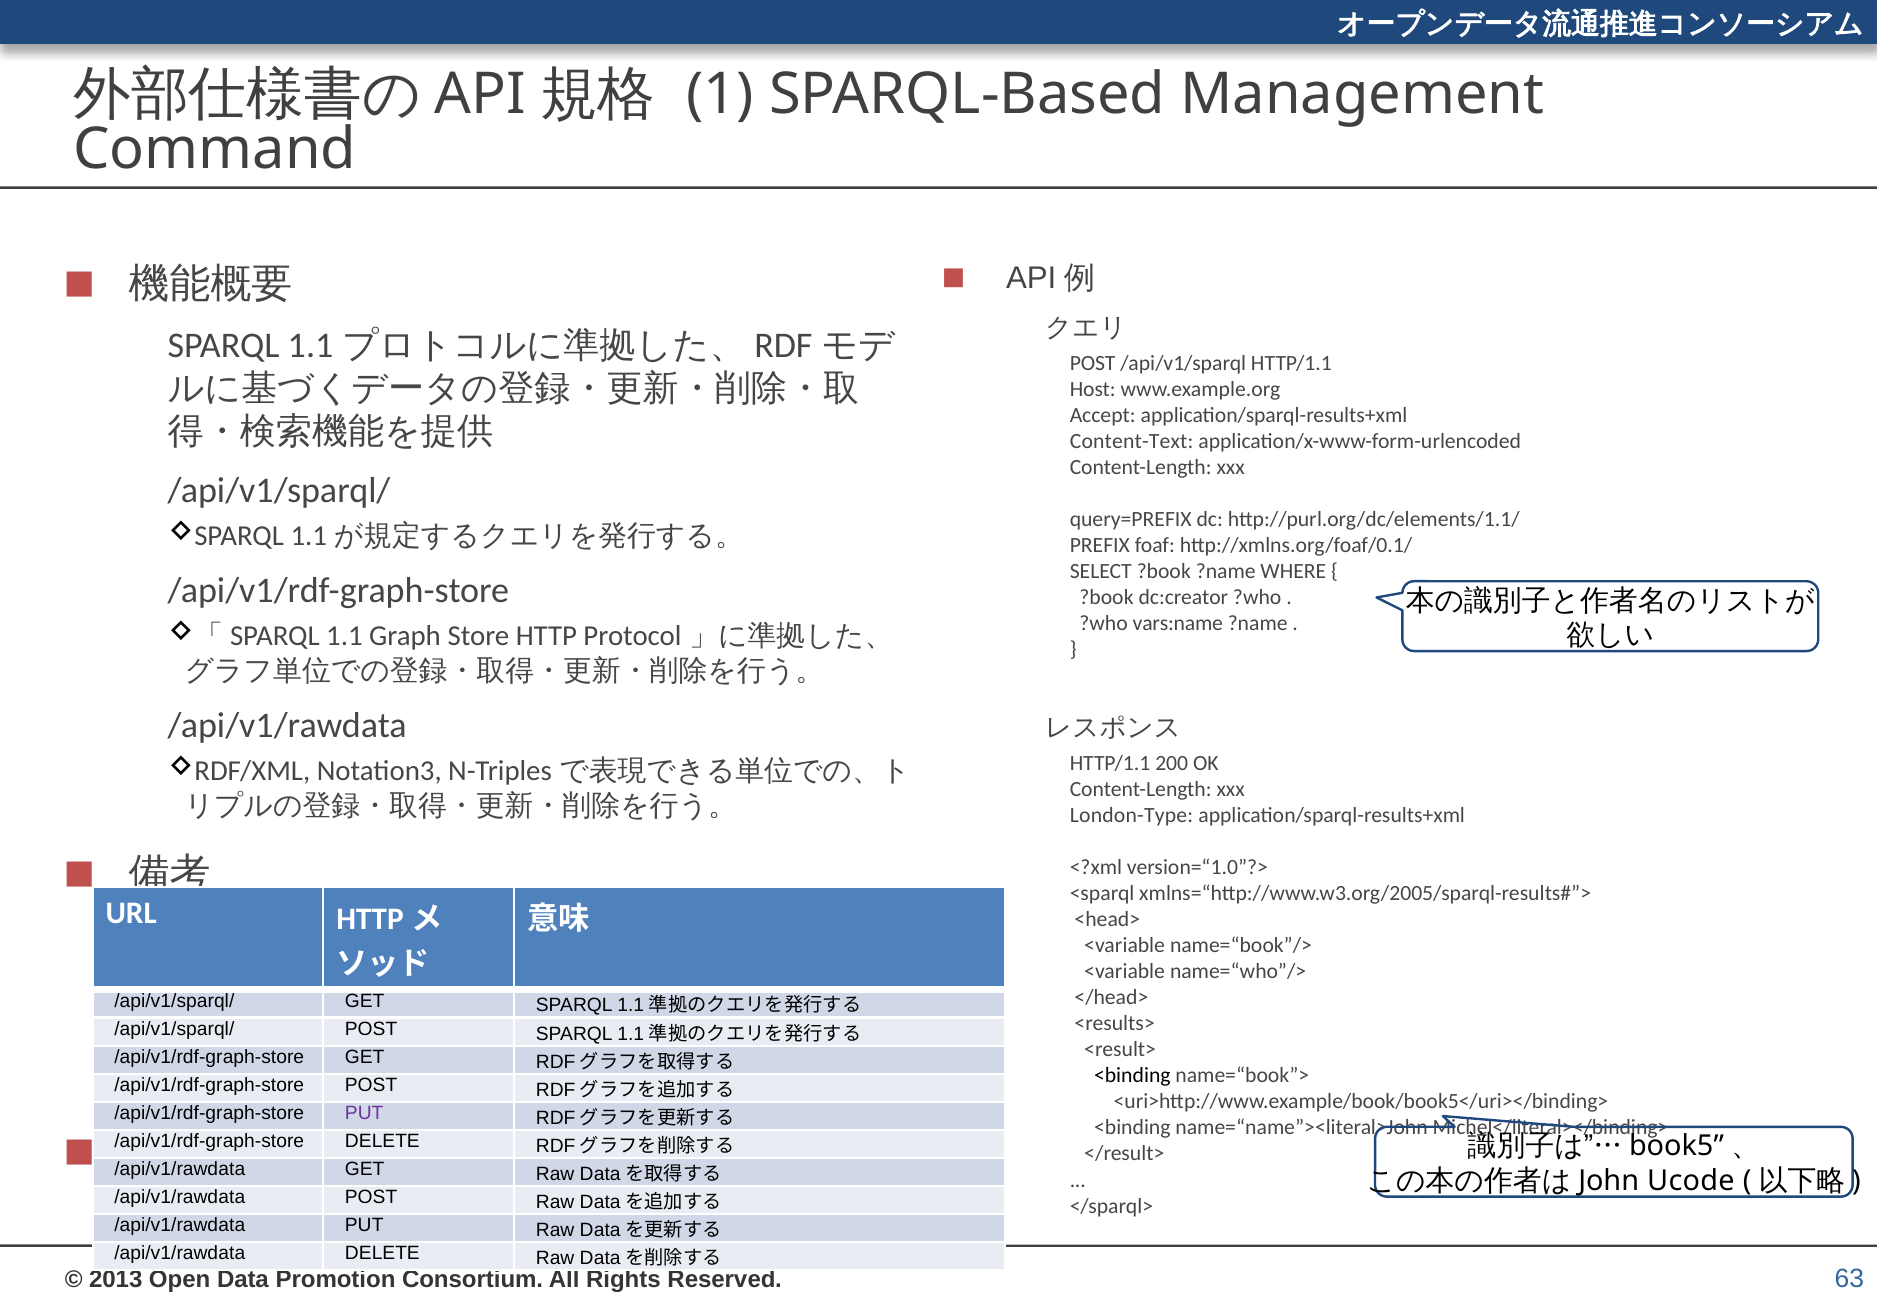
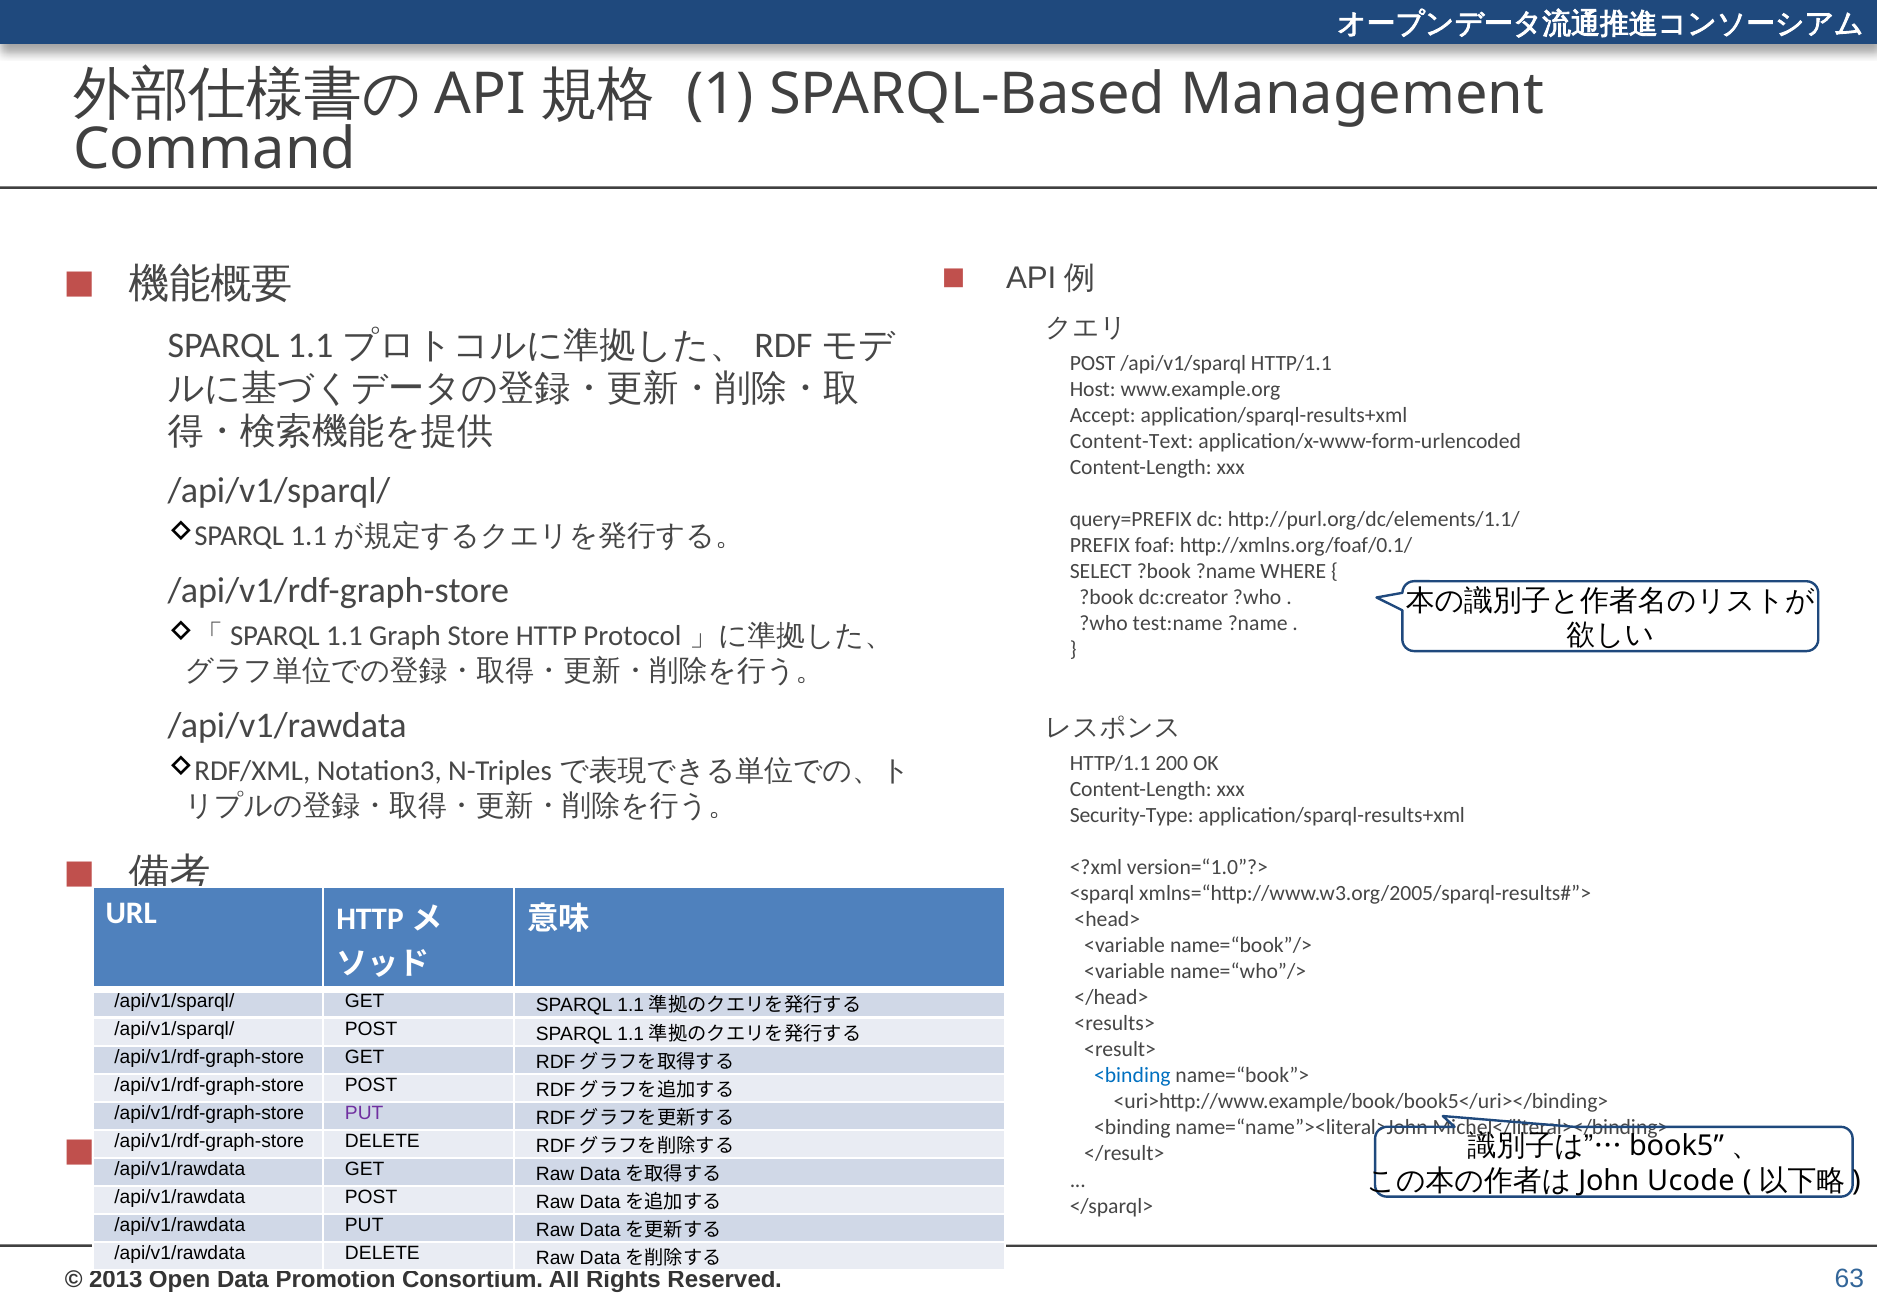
vars:name: vars:name -> test:name (1178, 624)
London-Type: London-Type -> Security-Type (1132, 815)
<binding colour: black -> blue (1132, 1076)
